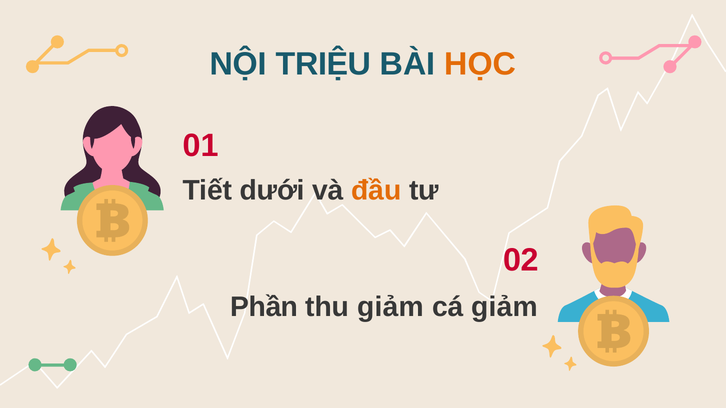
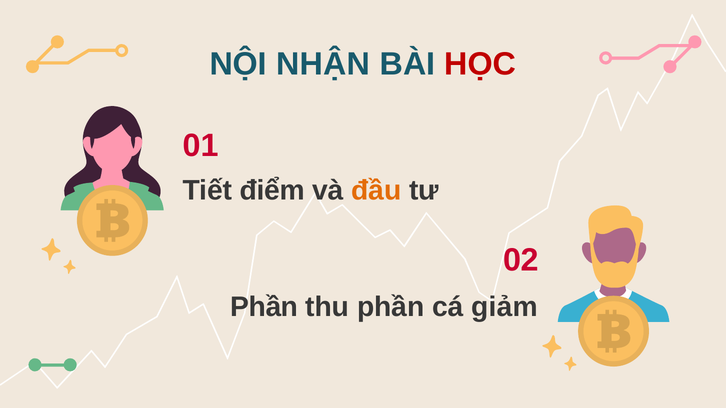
TRIỆU: TRIỆU -> NHẬN (323, 64)
HỌC colour: orange -> red (480, 64)
dưới: dưới -> điểm (272, 191)
thu giảm: giảm -> phần (391, 307)
